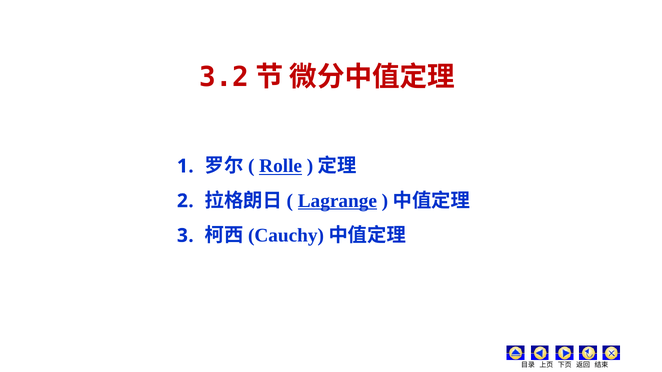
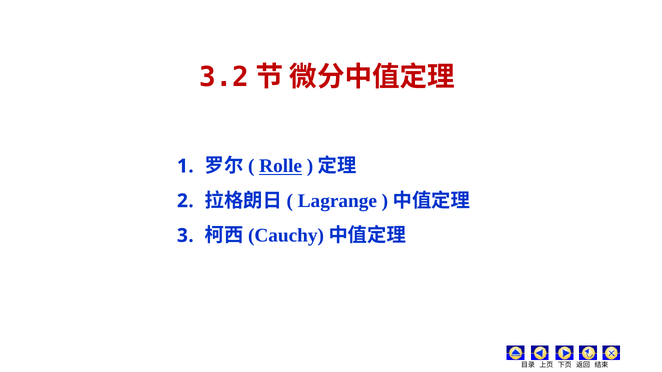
Lagrange underline: present -> none (337, 201)
